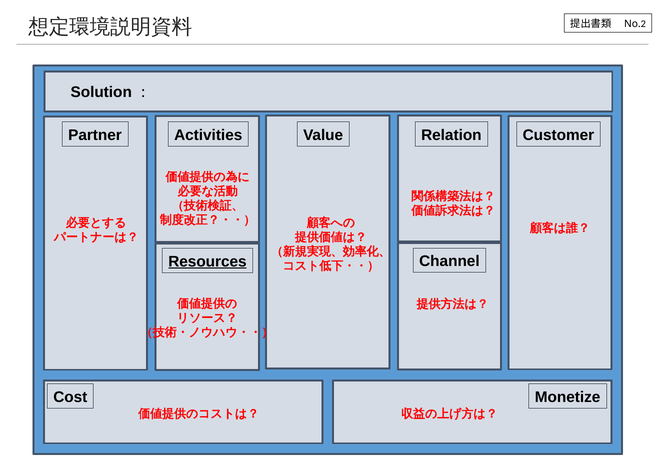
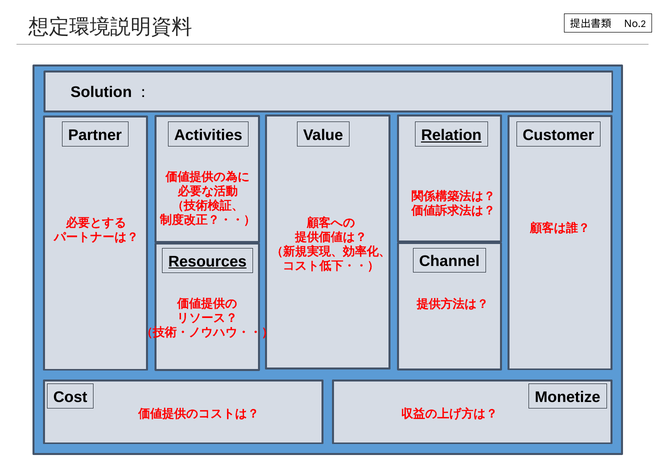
Relation underline: none -> present (451, 135)
